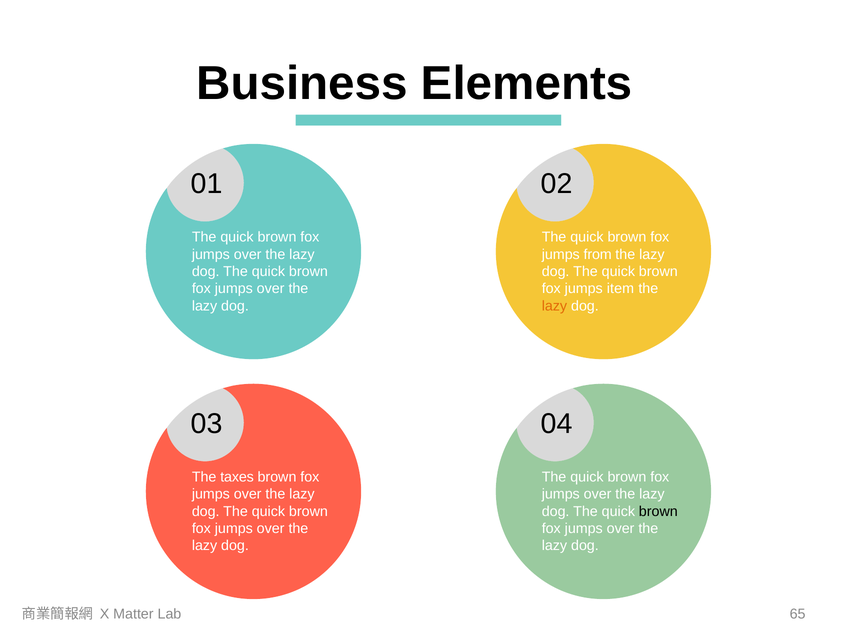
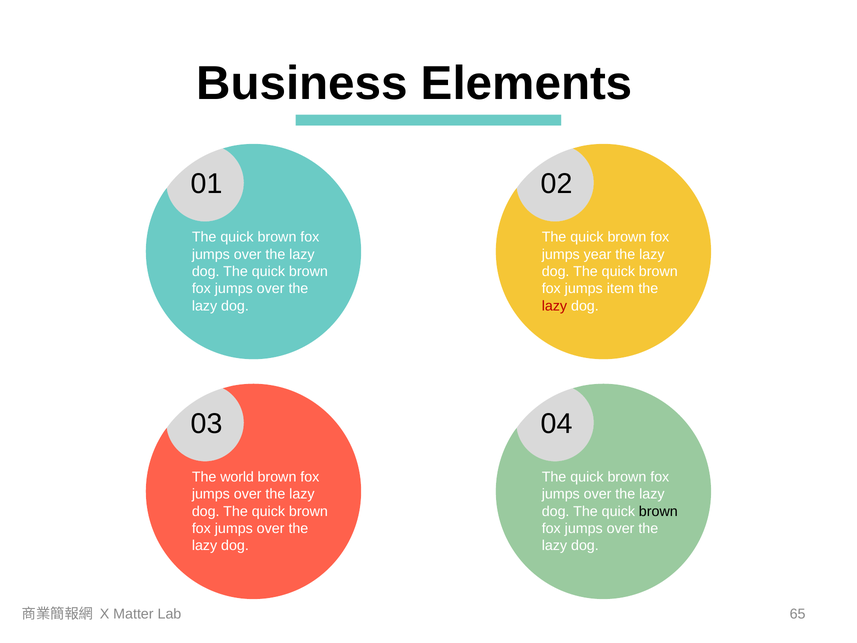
from: from -> year (598, 254)
lazy colour: orange -> red (554, 306)
taxes: taxes -> world (237, 477)
